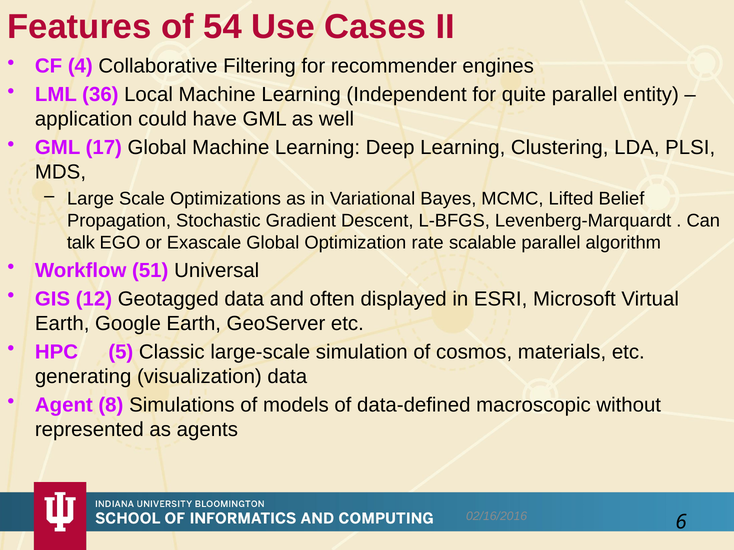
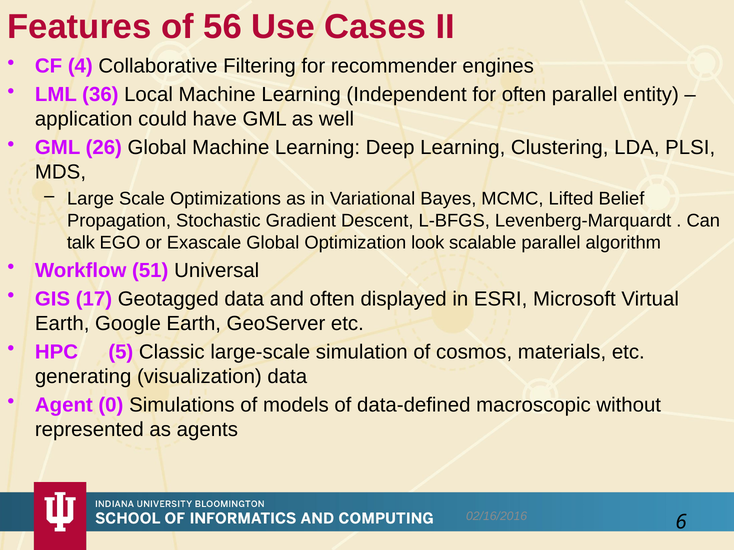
54: 54 -> 56 (223, 27)
for quite: quite -> often (524, 95)
17: 17 -> 26 (104, 148)
rate: rate -> look (428, 243)
12: 12 -> 17 (94, 299)
8: 8 -> 0 (111, 405)
